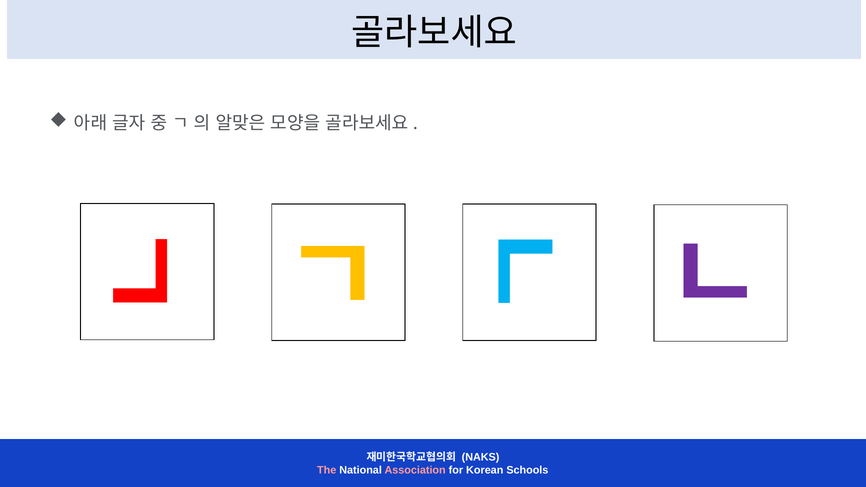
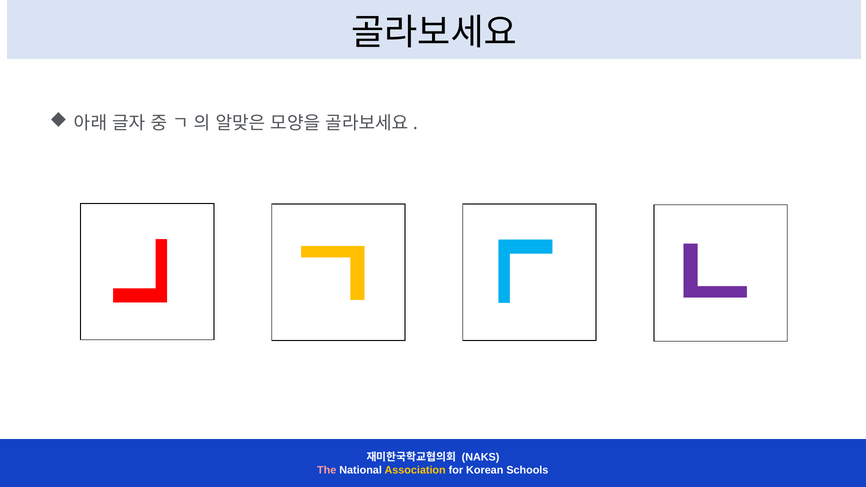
Association colour: pink -> yellow (415, 470)
